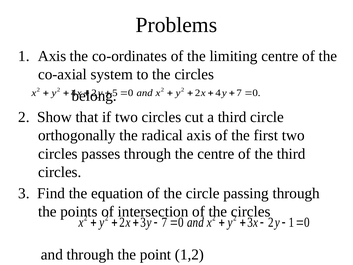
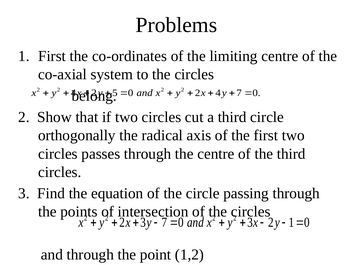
Axis: Axis -> First (52, 56)
